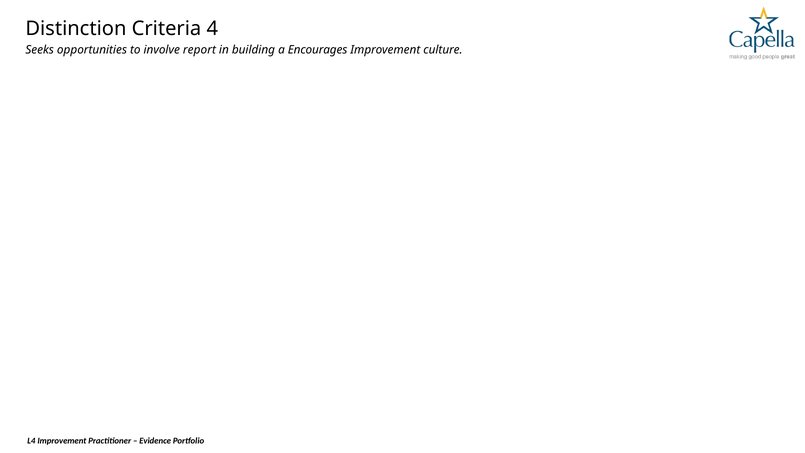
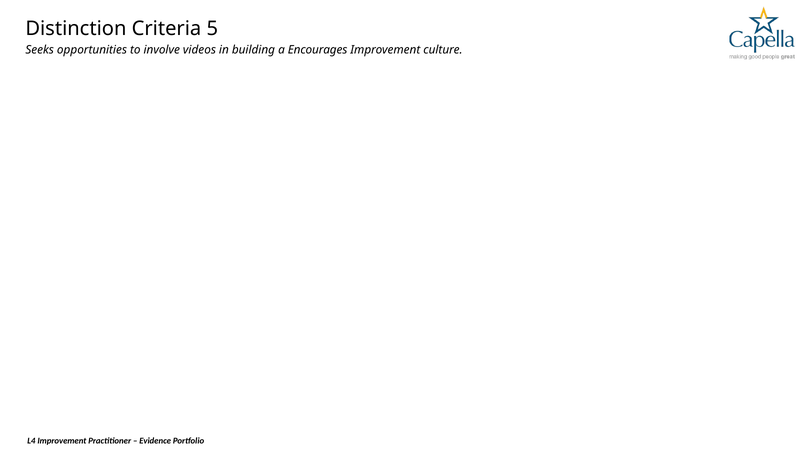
4: 4 -> 5 (212, 28)
report: report -> videos (199, 50)
